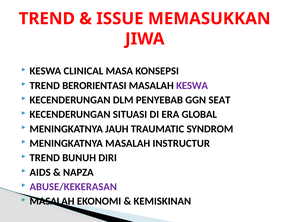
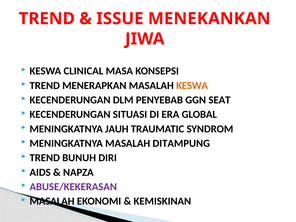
MEMASUKKAN: MEMASUKKAN -> MENEKANKAN (209, 19)
BERORIENTASI: BERORIENTASI -> MENERAPKAN (94, 86)
KESWA colour: purple -> orange (192, 86)
INSTRUCTUR: INSTRUCTUR -> DITAMPUNG (181, 143)
